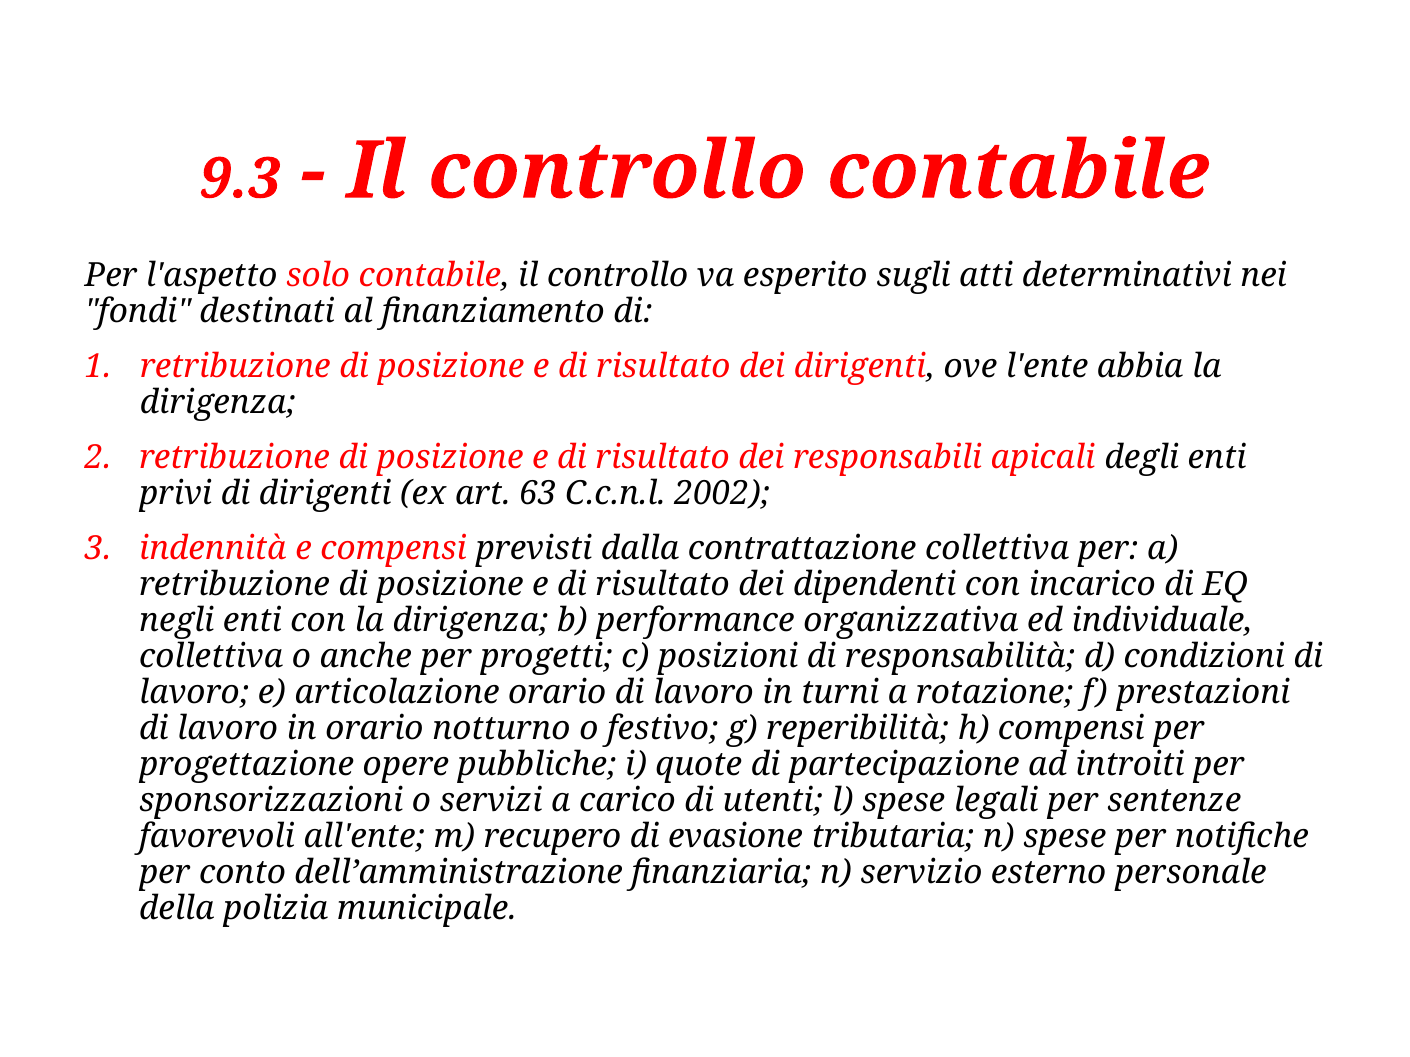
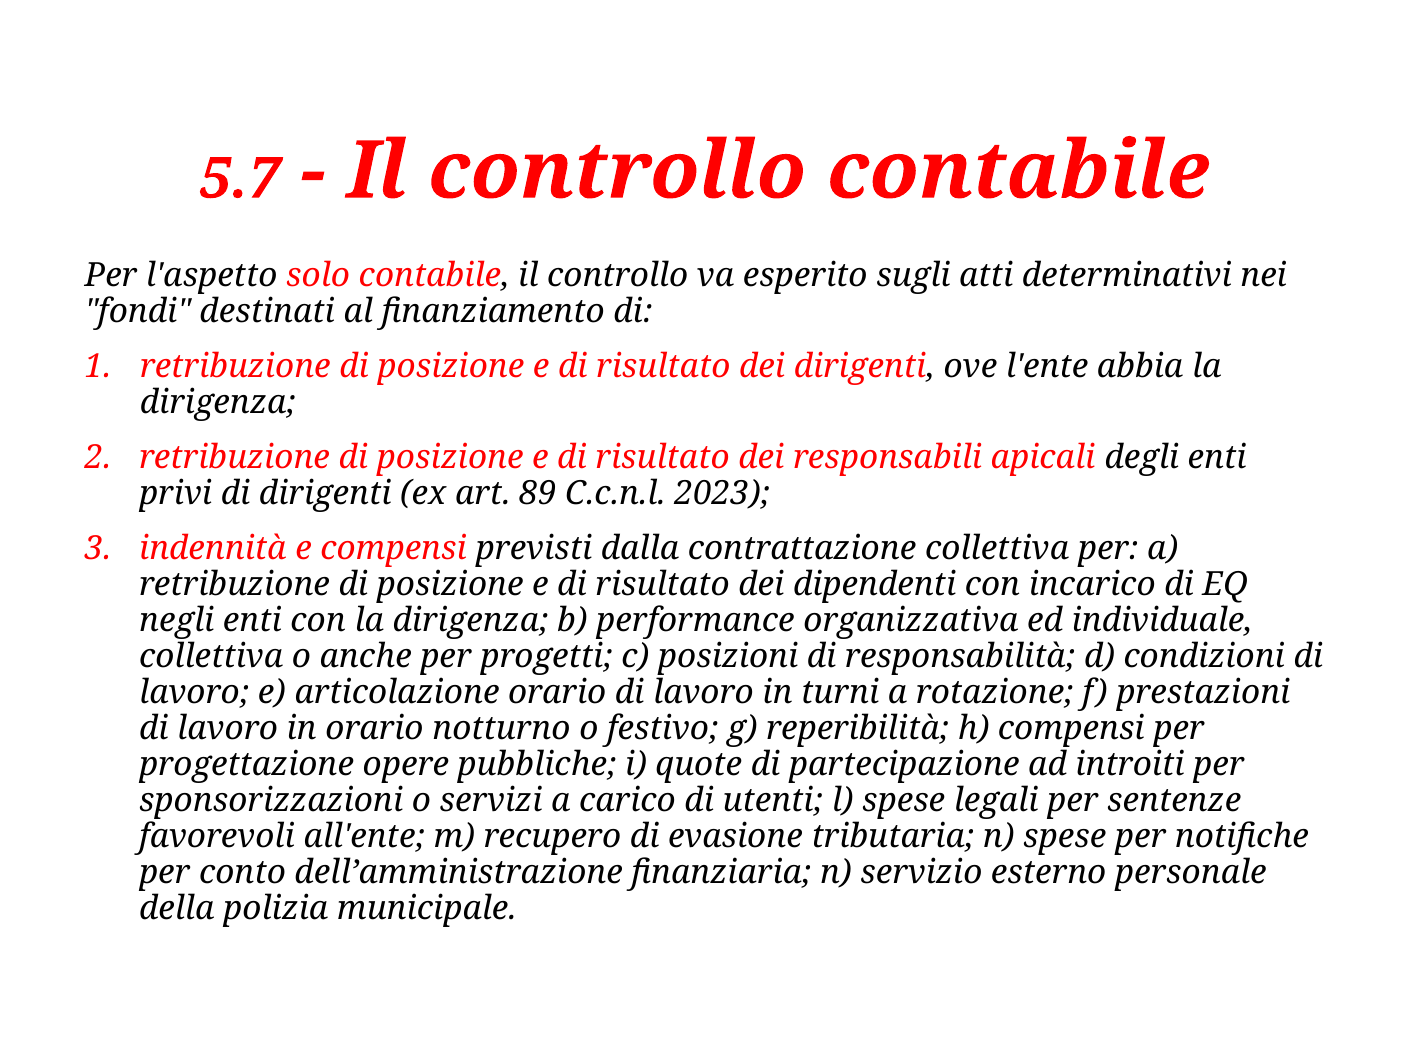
9.3: 9.3 -> 5.7 (240, 179)
63: 63 -> 89 (538, 494)
2002: 2002 -> 2023 (722, 494)
